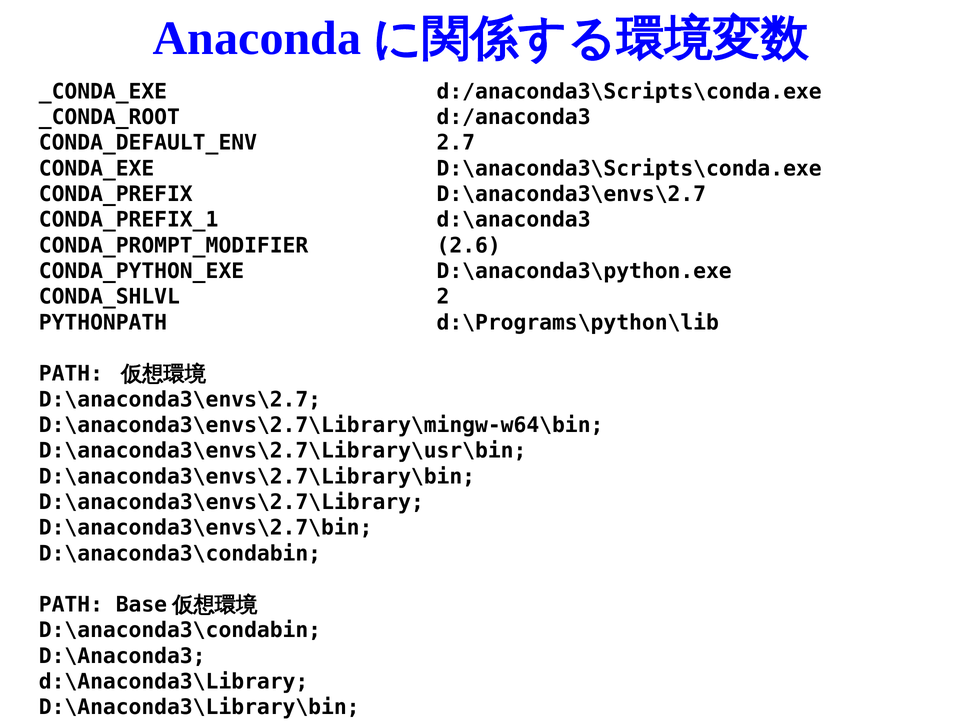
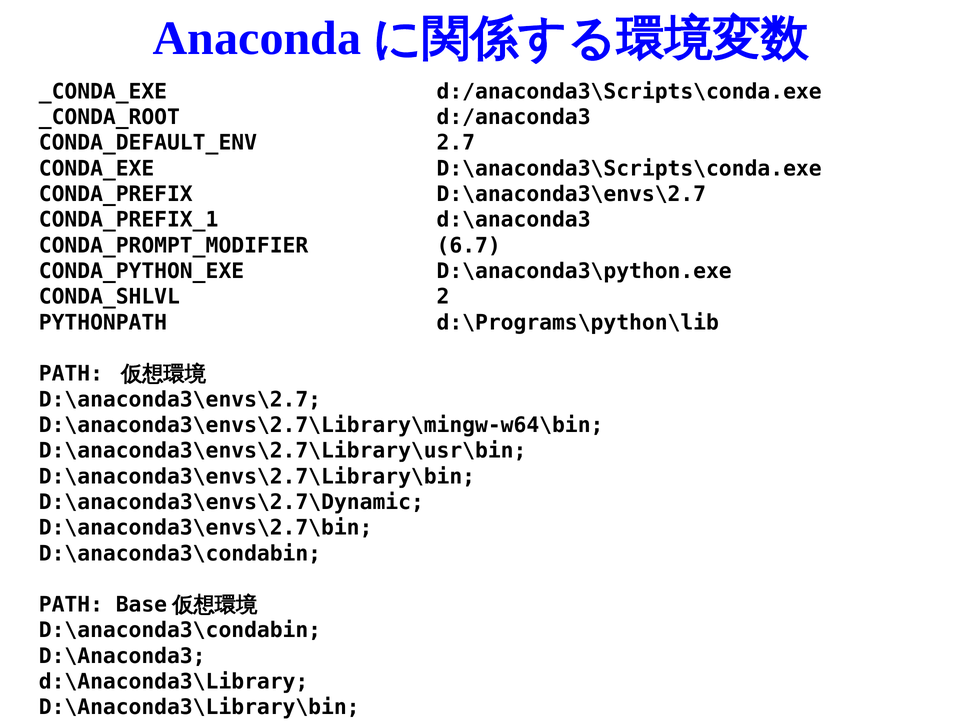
2.6: 2.6 -> 6.7 (469, 245)
D:\anaconda3\envs\2.7\Library: D:\anaconda3\envs\2.7\Library -> D:\anaconda3\envs\2.7\Dynamic (231, 502)
